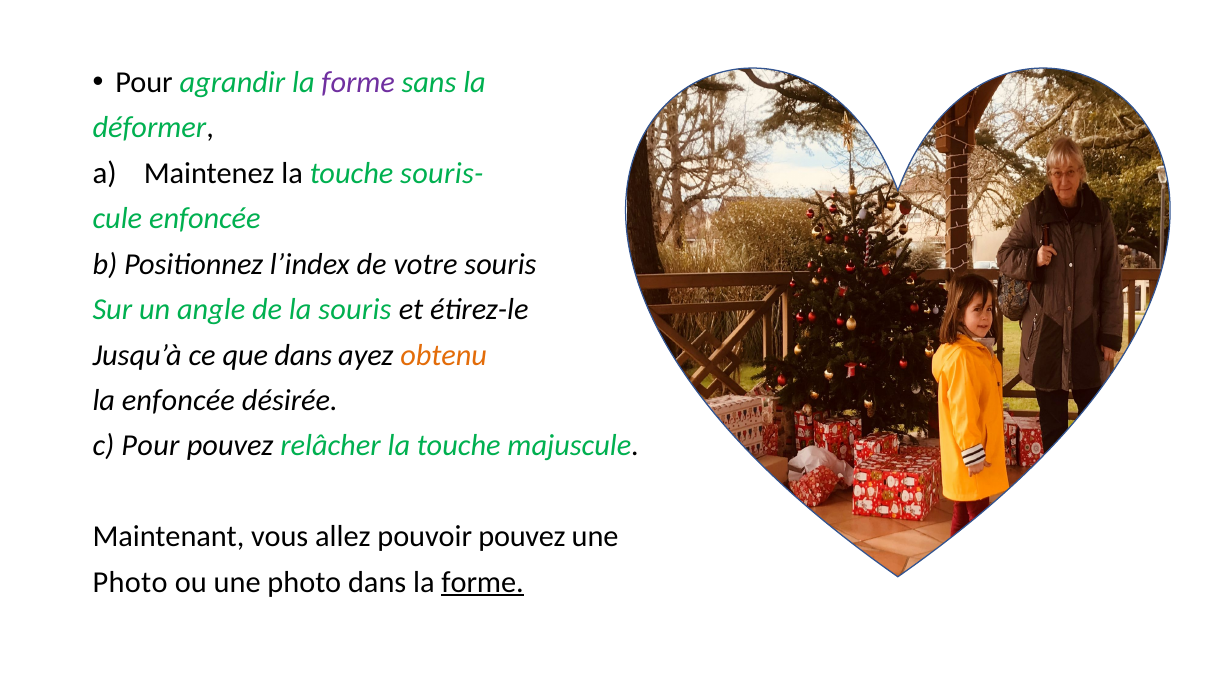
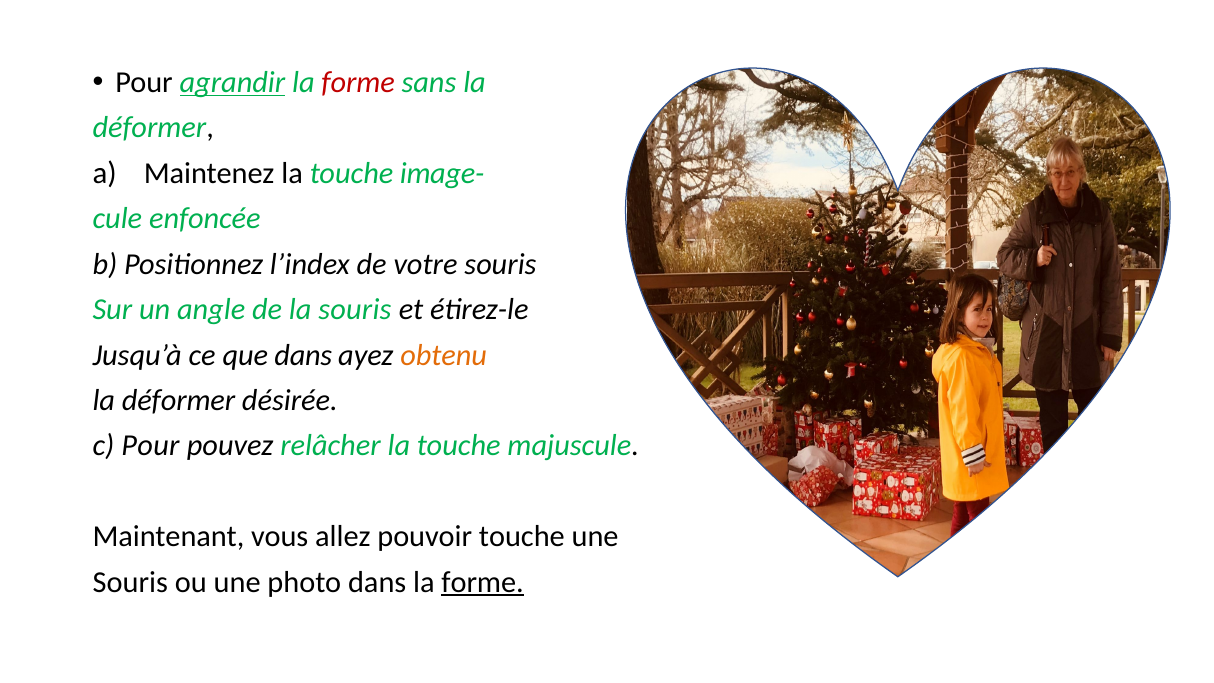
agrandir underline: none -> present (232, 82)
forme colour: purple -> red (358, 82)
souris-: souris- -> image- (442, 173)
enfoncée: enfoncée -> déformer (179, 400)
pouvoir pouvez: pouvez -> touche (522, 537)
Photo: Photo -> Souris (130, 582)
